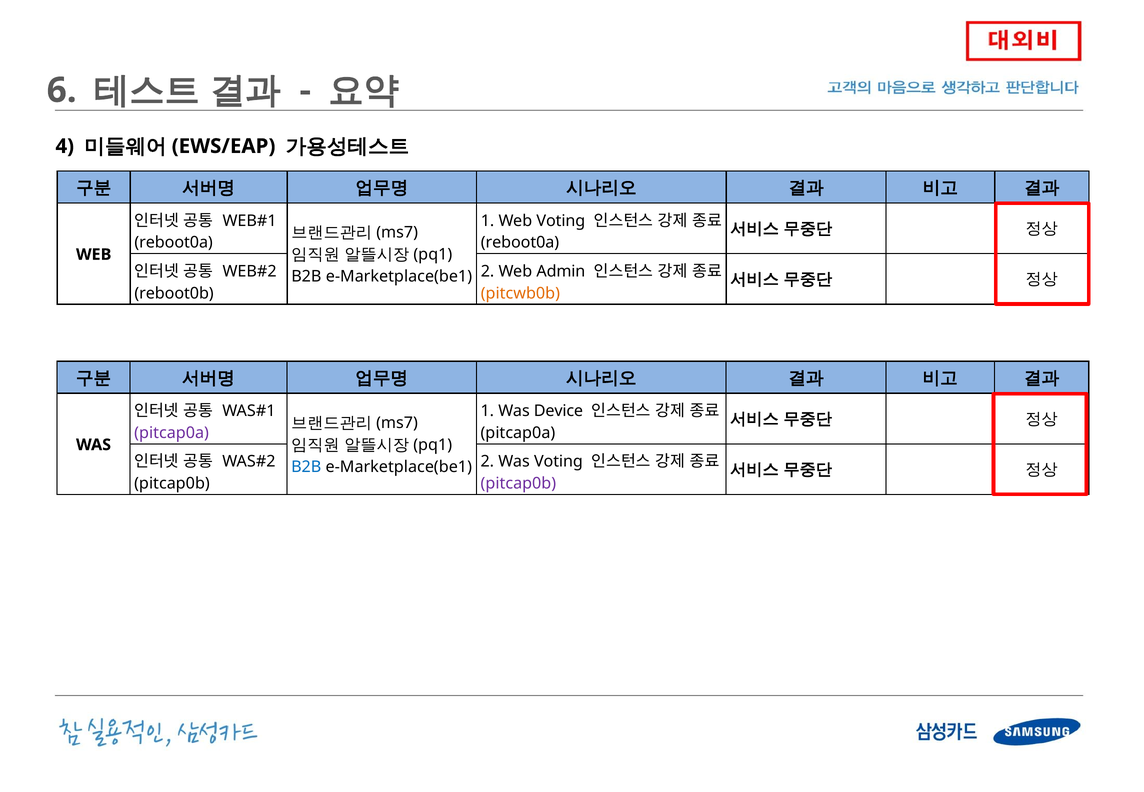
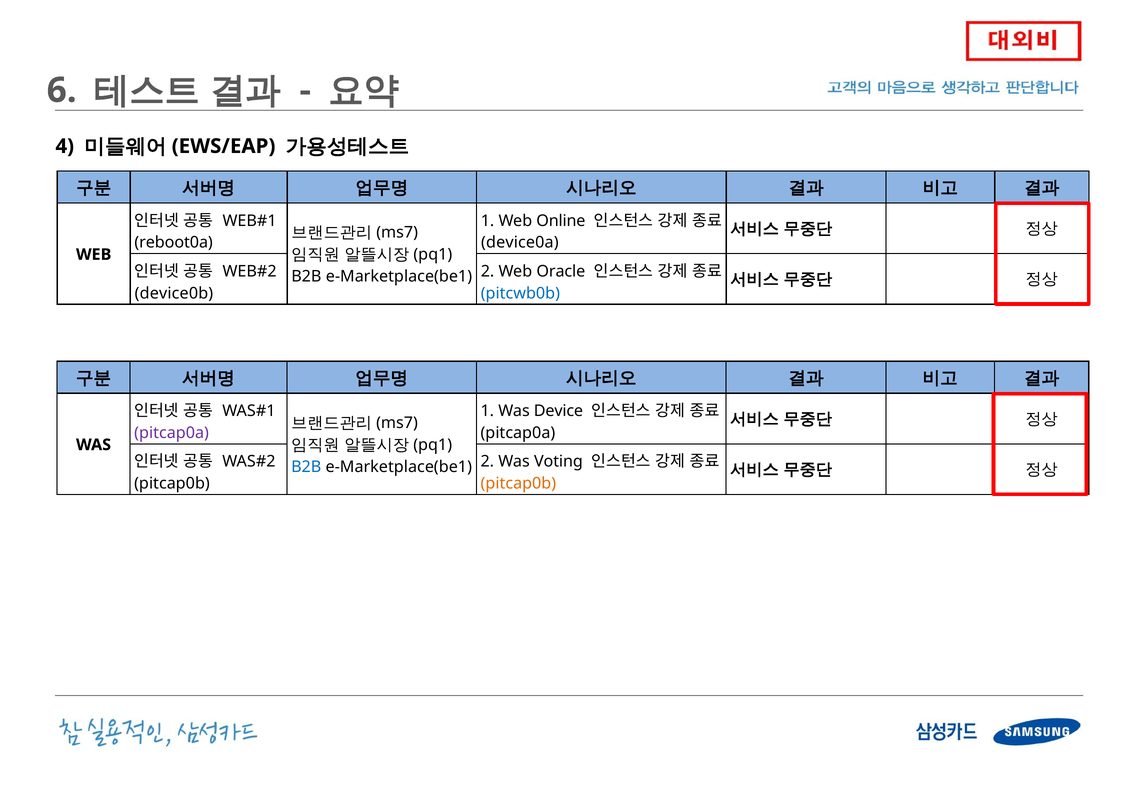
Web Voting: Voting -> Online (561, 221)
reboot0a: reboot0a -> device0a (520, 243)
Admin: Admin -> Oracle (561, 271)
reboot0b: reboot0b -> device0b (174, 293)
pitcwb0b colour: orange -> blue (520, 293)
pitcap0b colour: purple -> orange (518, 484)
